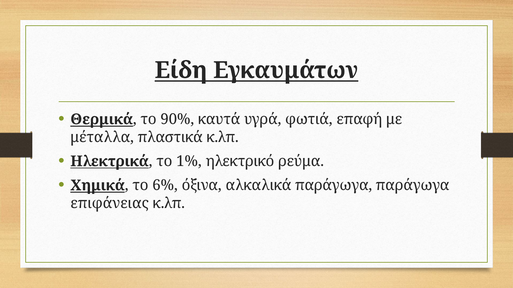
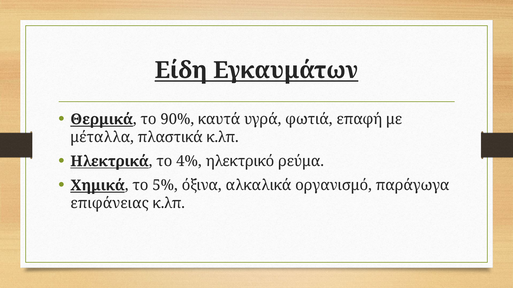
1%: 1% -> 4% (189, 162)
6%: 6% -> 5% (165, 186)
αλκαλικά παράγωγα: παράγωγα -> οργανισμό (334, 186)
